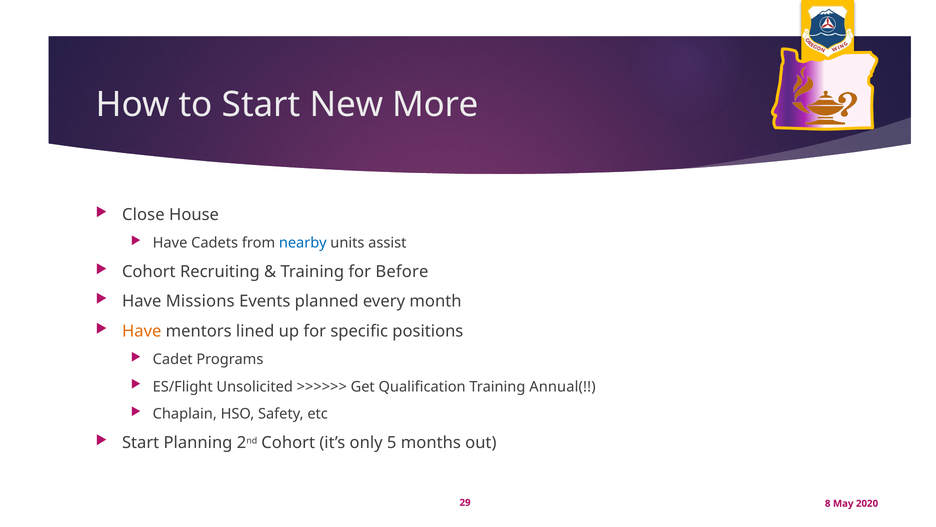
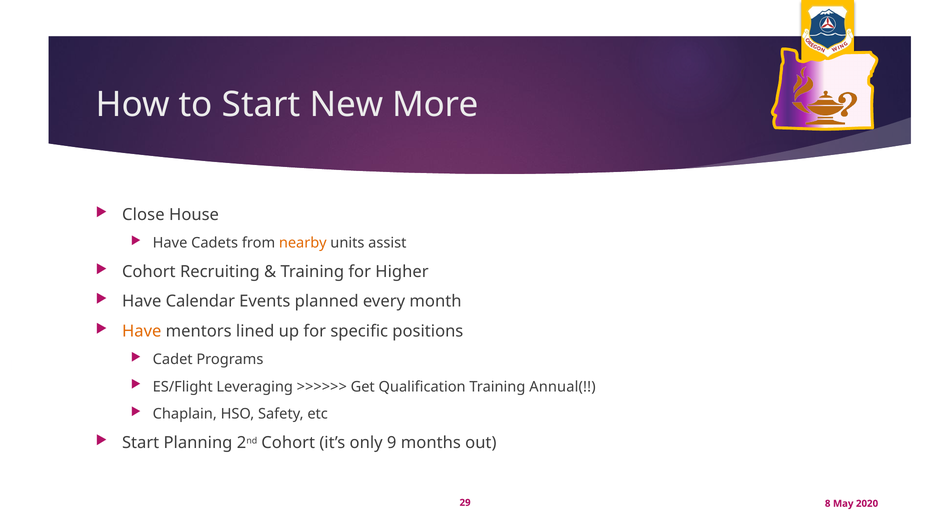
nearby colour: blue -> orange (303, 243)
Before: Before -> Higher (402, 271)
Missions: Missions -> Calendar (200, 301)
Unsolicited: Unsolicited -> Leveraging (255, 386)
5: 5 -> 9 (392, 442)
